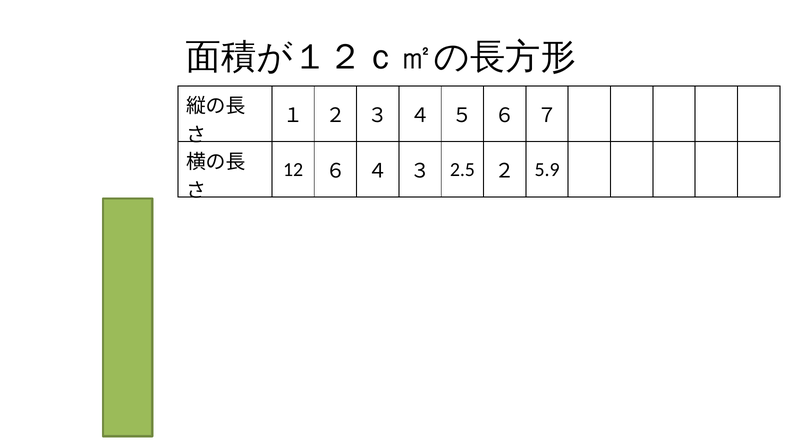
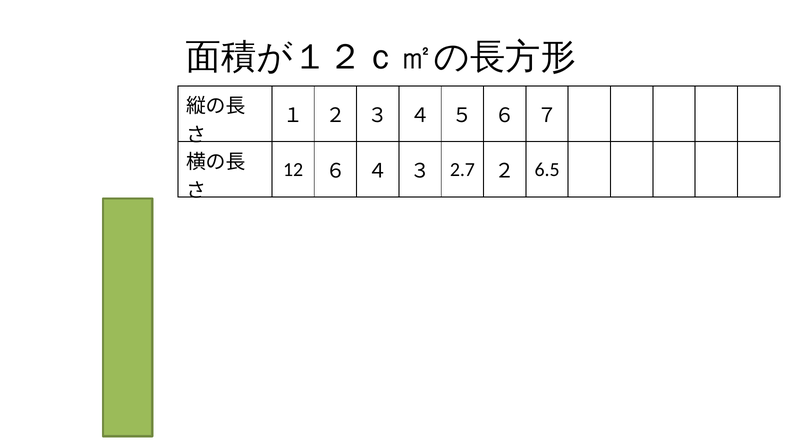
2.5: 2.5 -> 2.7 (462, 169)
5.9: 5.9 -> 6.5 (547, 169)
